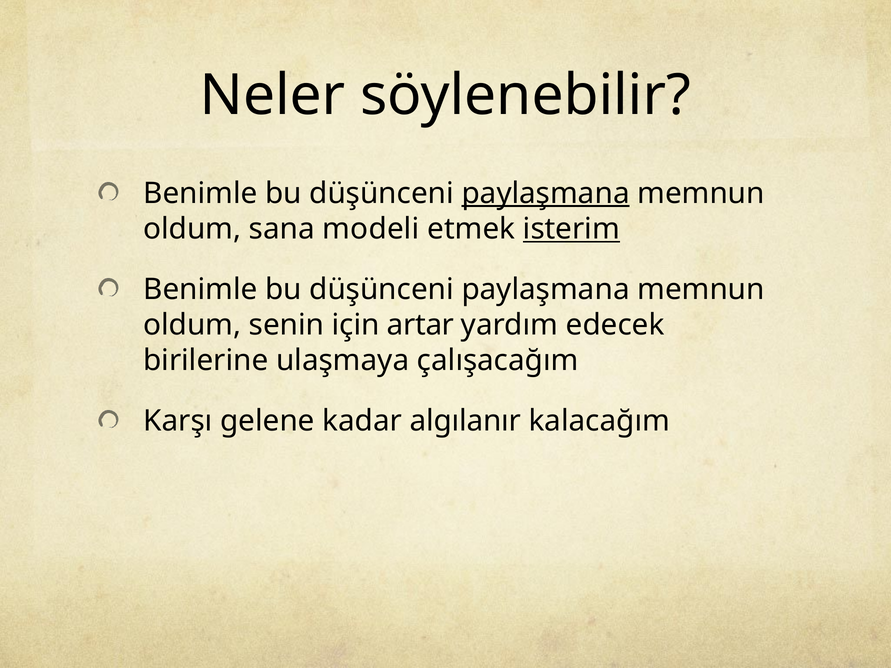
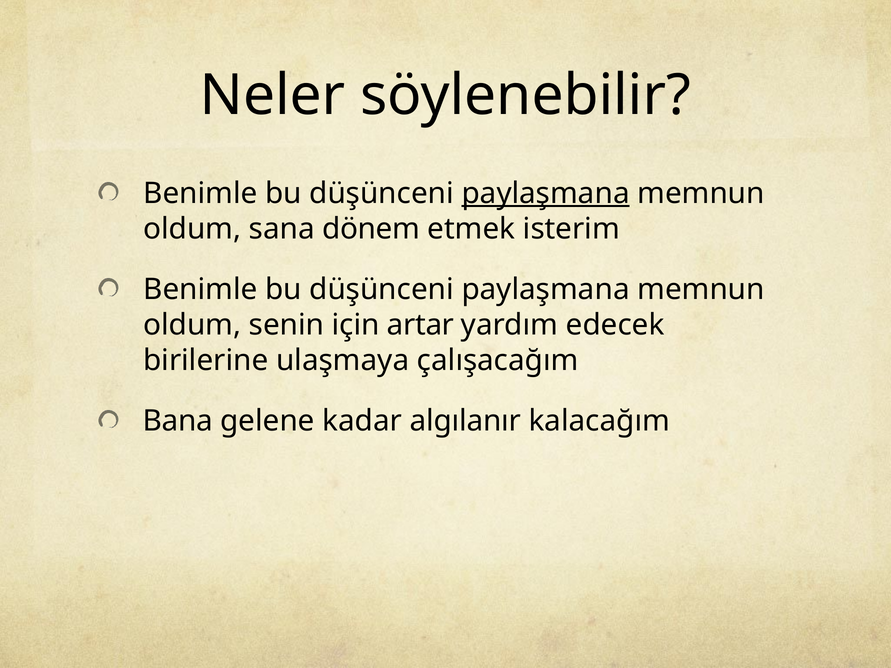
modeli: modeli -> dönem (371, 229)
isterim underline: present -> none (571, 229)
Karşı: Karşı -> Bana (178, 421)
